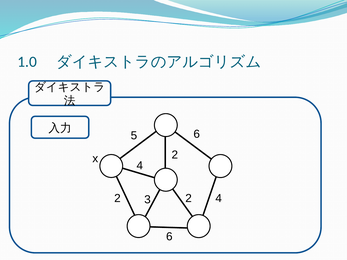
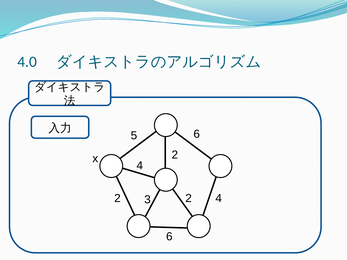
1.0: 1.0 -> 4.0 (27, 62)
